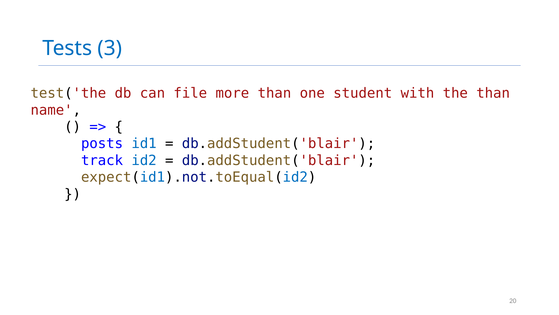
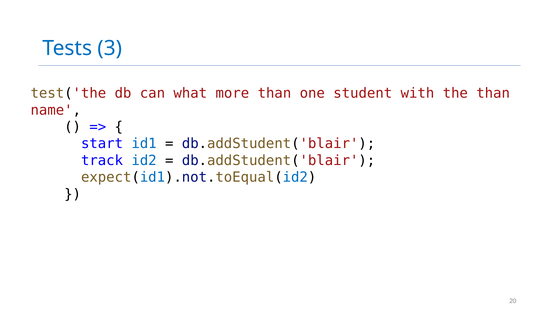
file: file -> what (190, 93)
posts: posts -> start (102, 143)
